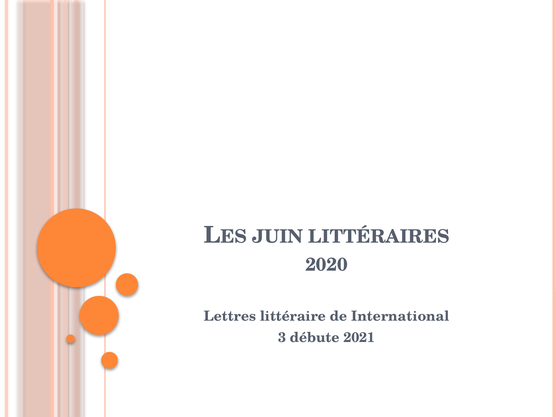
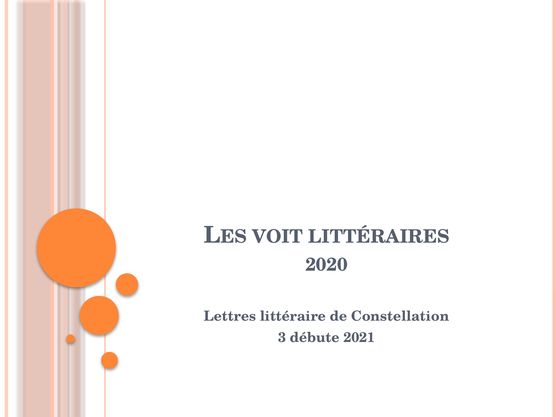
JUIN: JUIN -> VOIT (278, 237)
International: International -> Constellation (400, 316)
